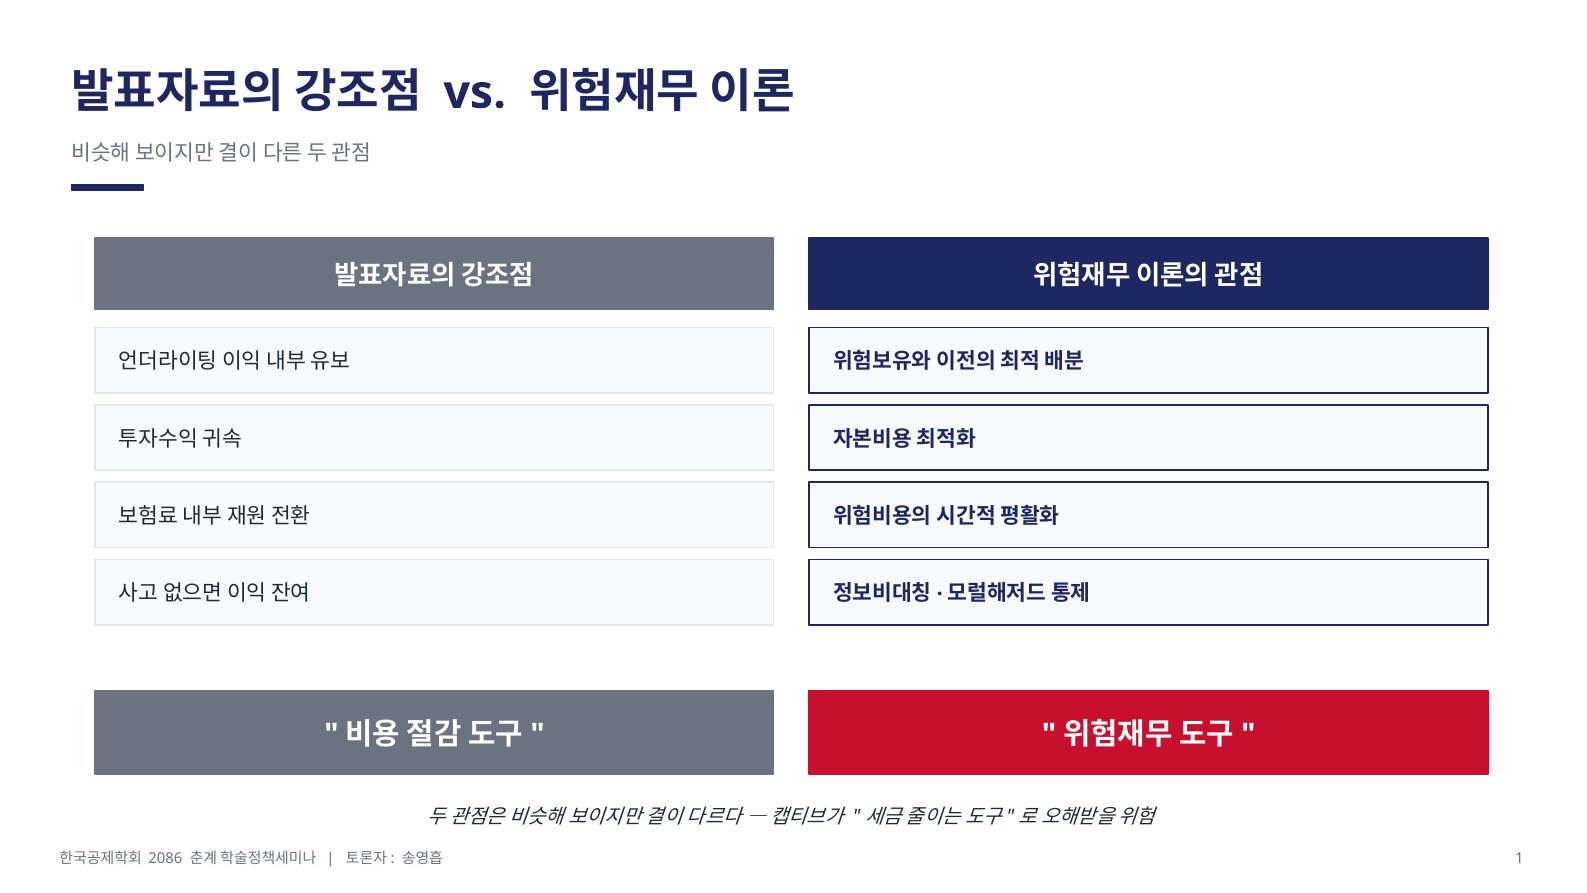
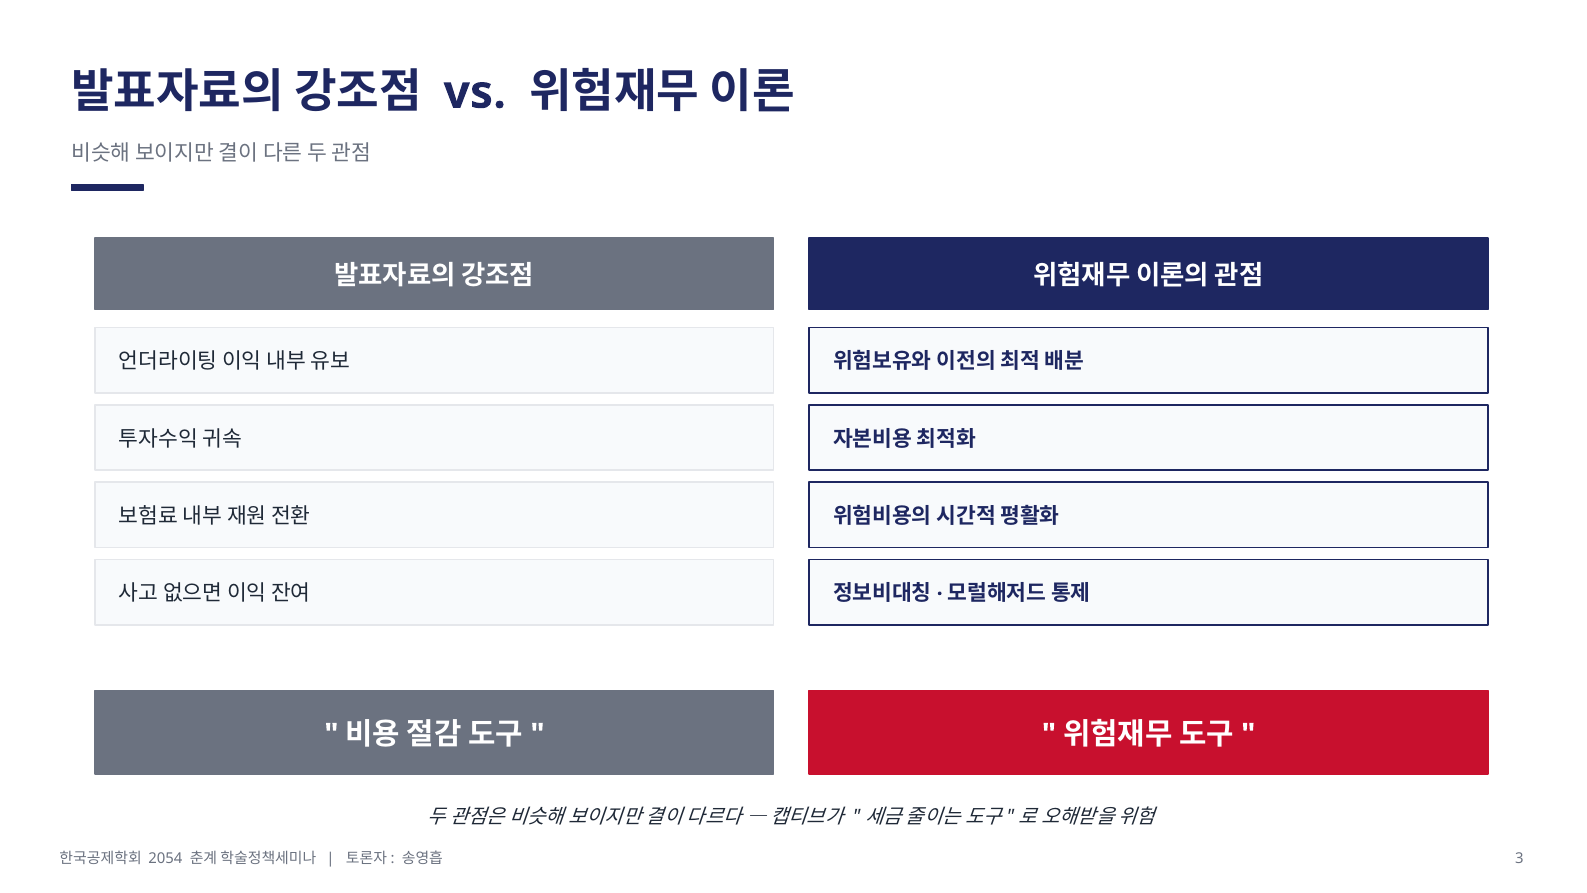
2086: 2086 -> 2054 (165, 858)
1: 1 -> 3 (1519, 858)
